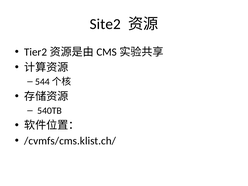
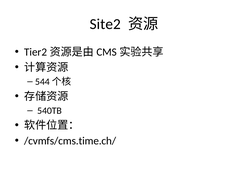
/cvmfs/cms.klist.ch/: /cvmfs/cms.klist.ch/ -> /cvmfs/cms.time.ch/ (70, 141)
